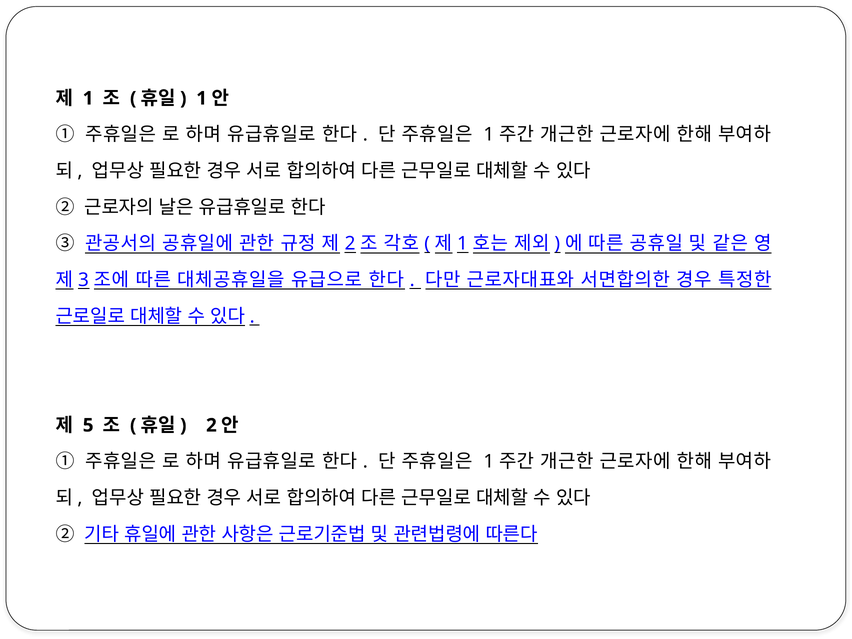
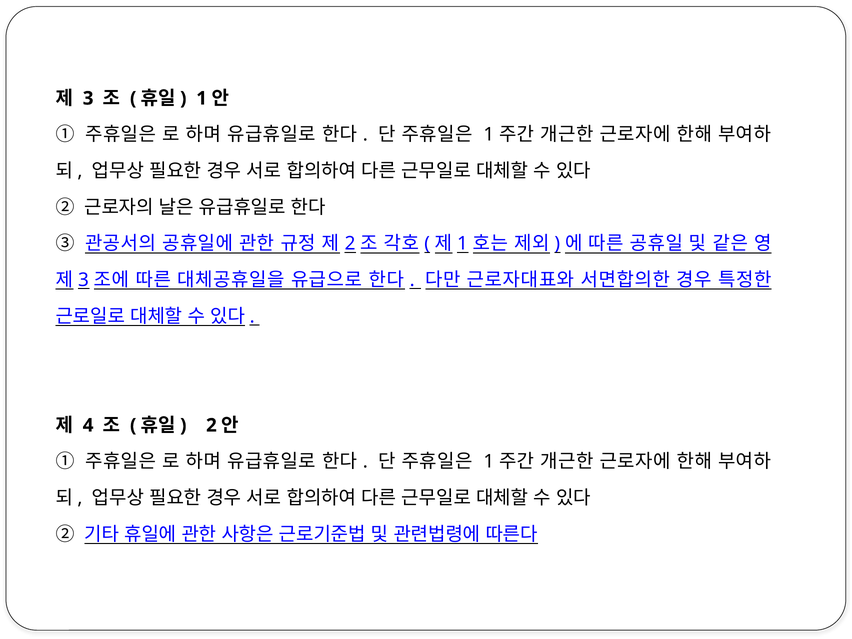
1: 1 -> 3 (88, 98)
5: 5 -> 4 (88, 425)
